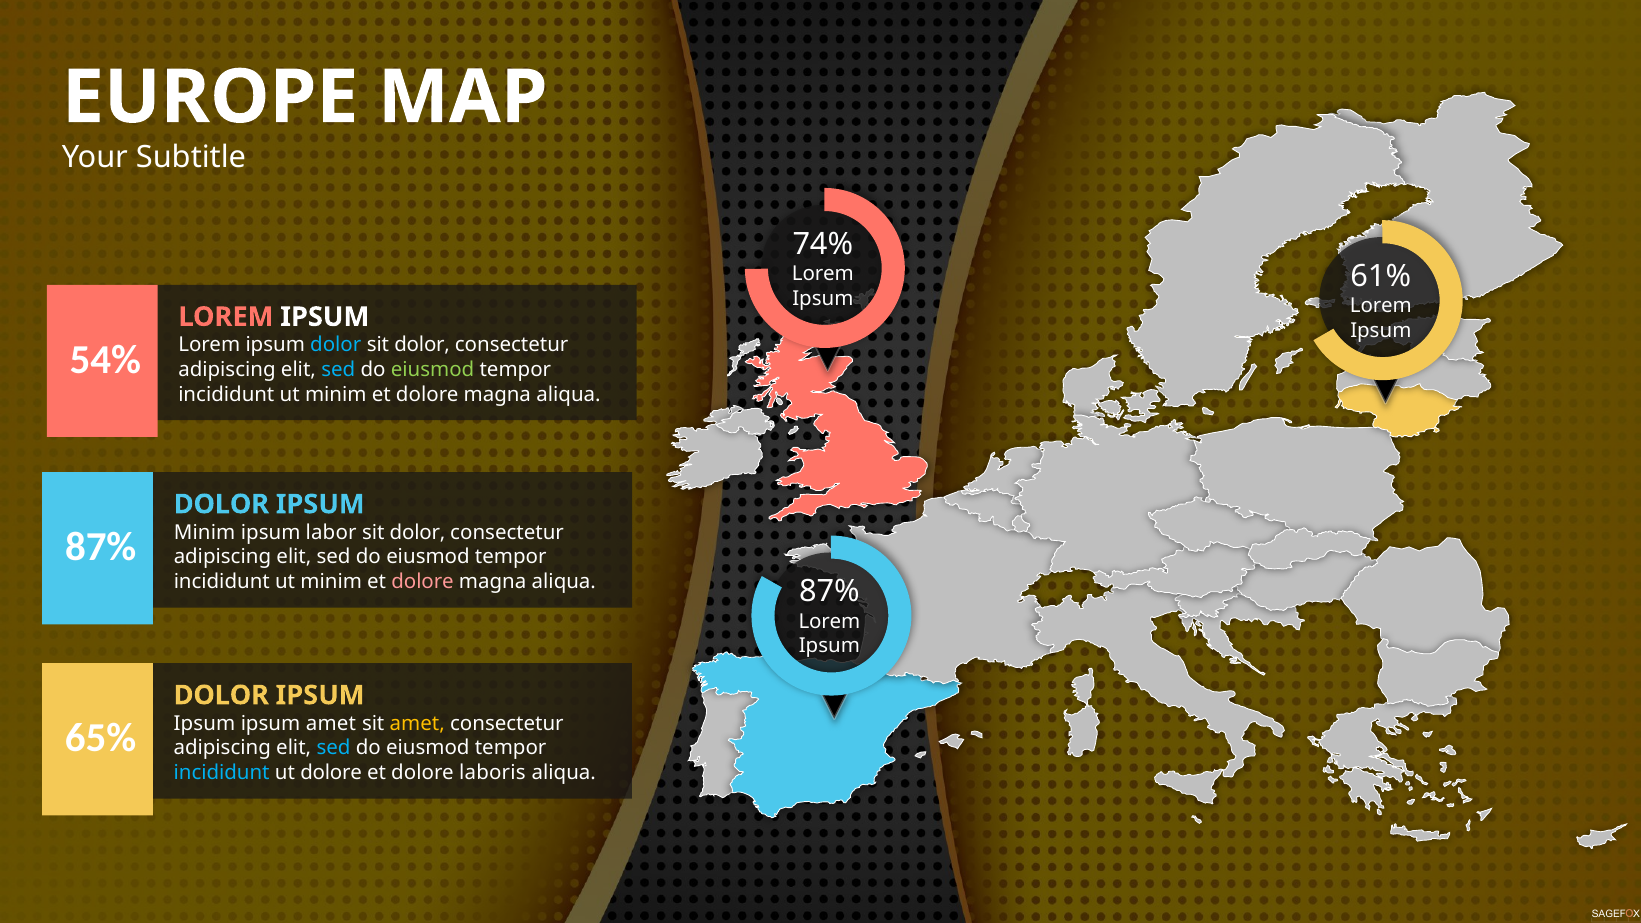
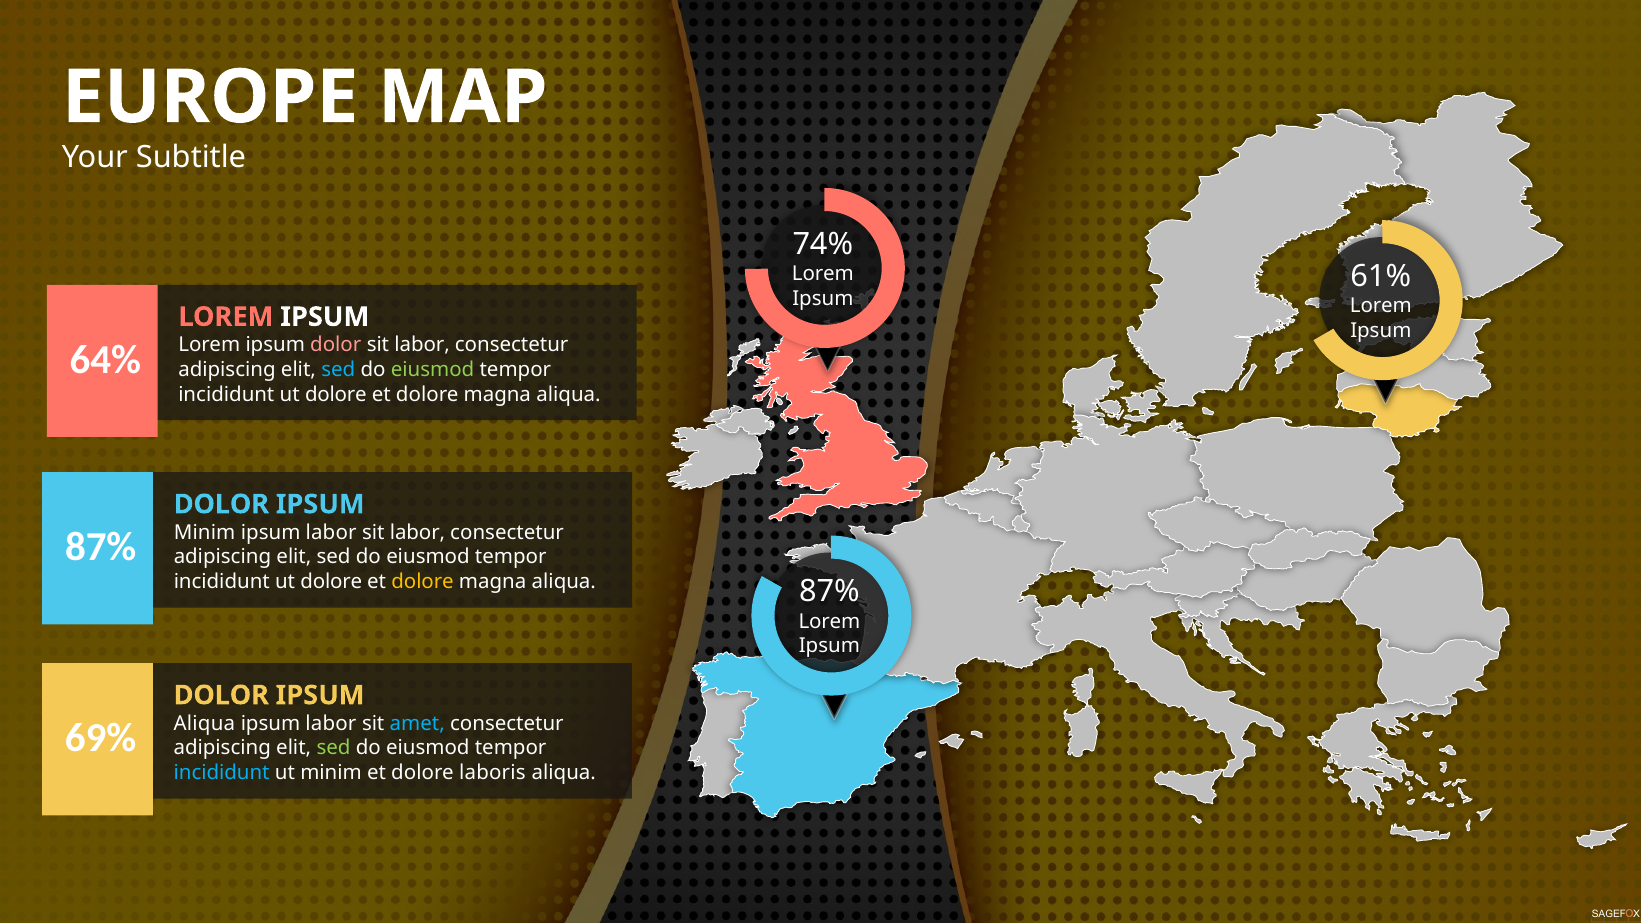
dolor colour: light blue -> pink (336, 345)
dolor: dolor -> labor (422, 345)
54%: 54% -> 64% (105, 360)
minim: minim -> dolore (336, 394)
dolor: dolor -> labor (417, 533)
minim: minim -> dolore (331, 582)
dolore colour: pink -> yellow (423, 582)
Ipsum: Ipsum -> Aliqua (204, 724)
amet: amet -> labor (331, 724)
amet colour: yellow -> light blue (417, 724)
65%: 65% -> 69% (101, 738)
sed colour: light blue -> light green (333, 748)
ut dolore: dolore -> minim (331, 773)
